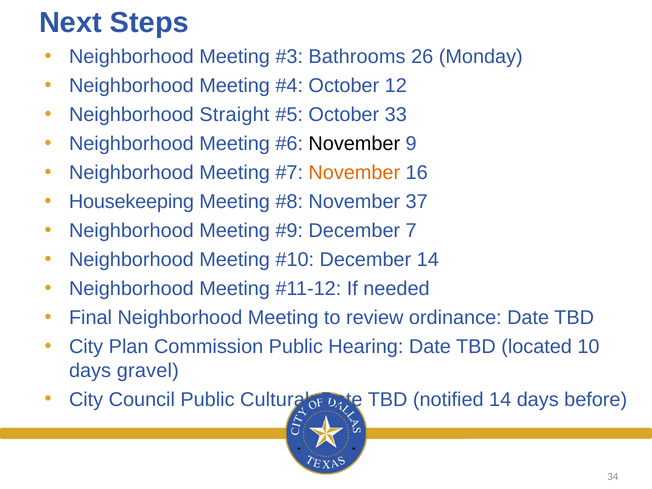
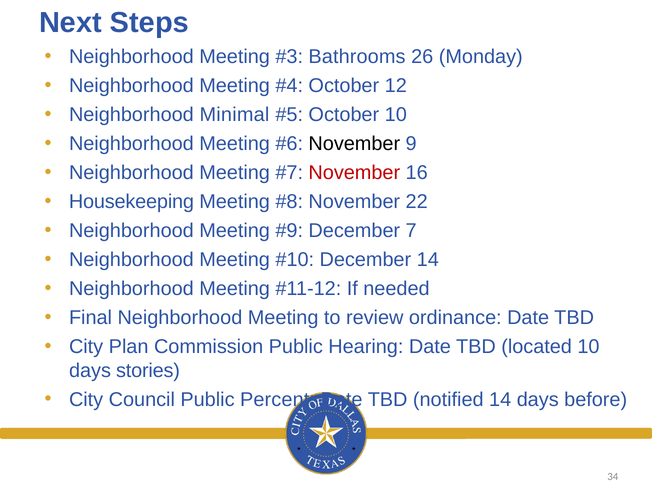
Straight: Straight -> Minimal (234, 115)
October 33: 33 -> 10 (396, 115)
November colour: orange -> red (354, 173)
37: 37 -> 22 (417, 202)
gravel: gravel -> stories (148, 370)
Cultural: Cultural -> Percent (278, 399)
